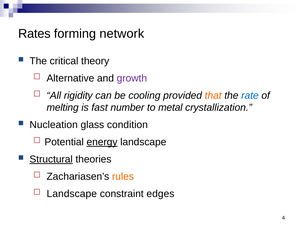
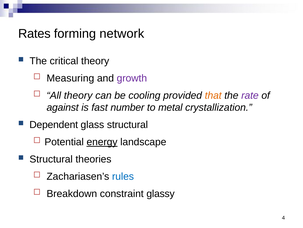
Alternative: Alternative -> Measuring (70, 78)
All rigidity: rigidity -> theory (78, 95)
rate colour: blue -> purple (250, 95)
melting: melting -> against (63, 107)
Nucleation: Nucleation -> Dependent (54, 124)
glass condition: condition -> structural (127, 124)
Structural underline: present -> none (51, 159)
rules colour: orange -> blue (123, 176)
Landscape: Landscape -> Breakdown (72, 193)
edges: edges -> glassy (161, 193)
